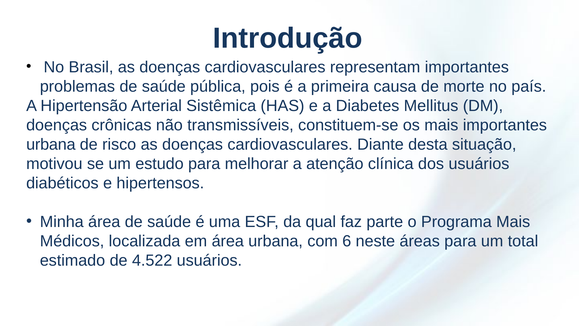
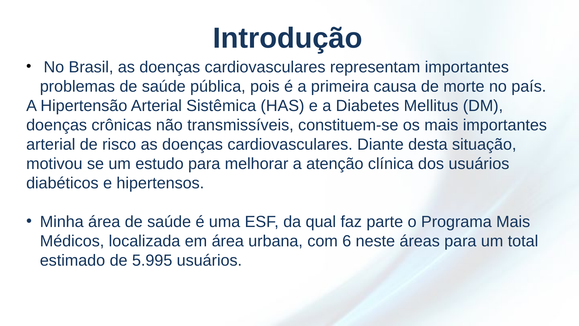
urbana: urbana -> arterial (51, 144)
4.522: 4.522 -> 5.995 (152, 260)
